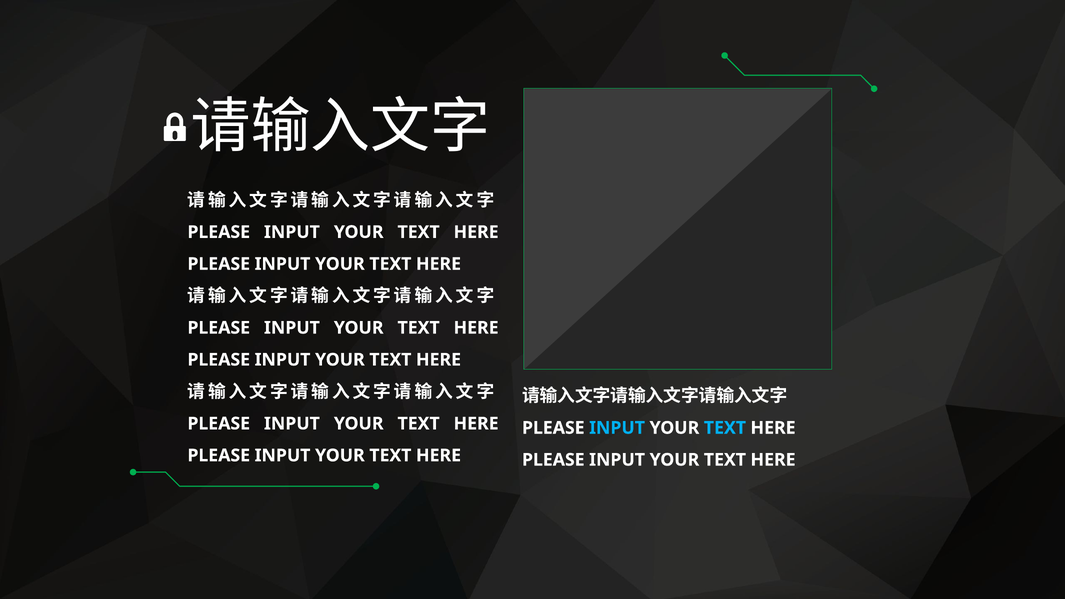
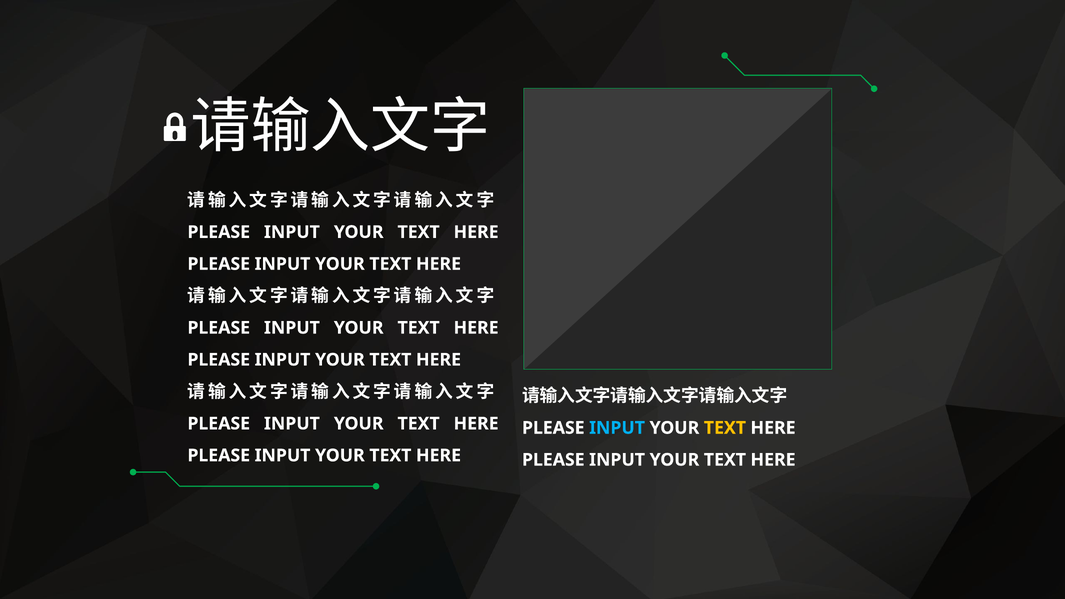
TEXT colour: light blue -> yellow (725, 428)
